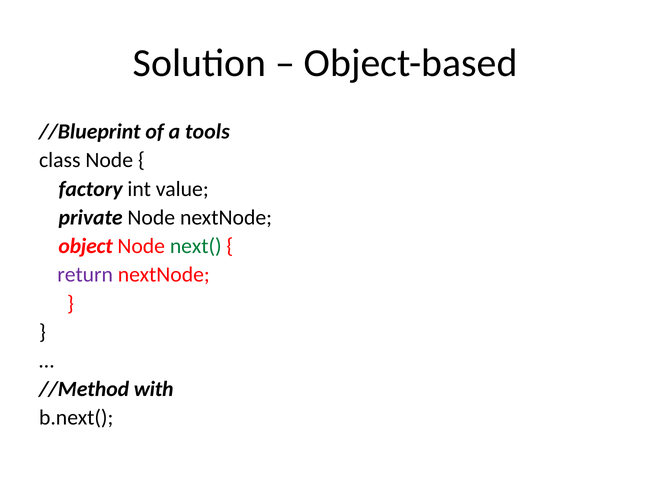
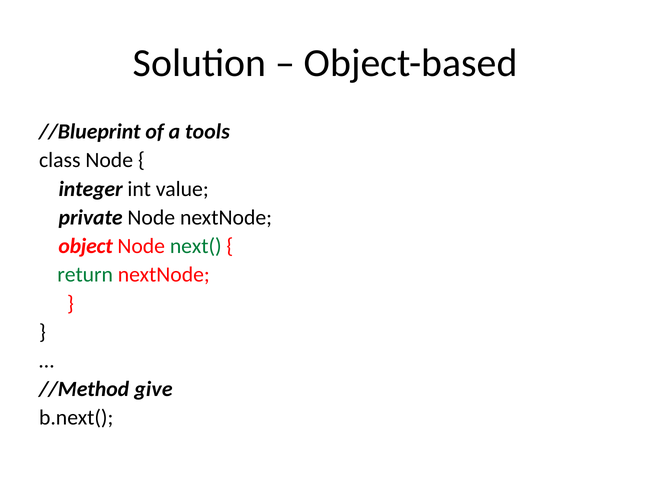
factory: factory -> integer (91, 189)
return colour: purple -> green (85, 275)
with: with -> give (153, 389)
